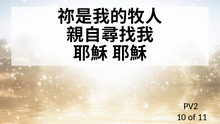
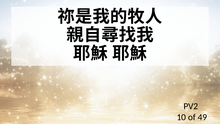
11: 11 -> 49 (202, 117)
